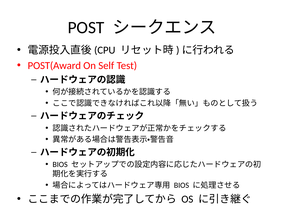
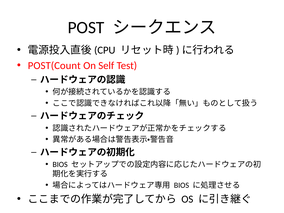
POST(Award: POST(Award -> POST(Count (54, 66)
